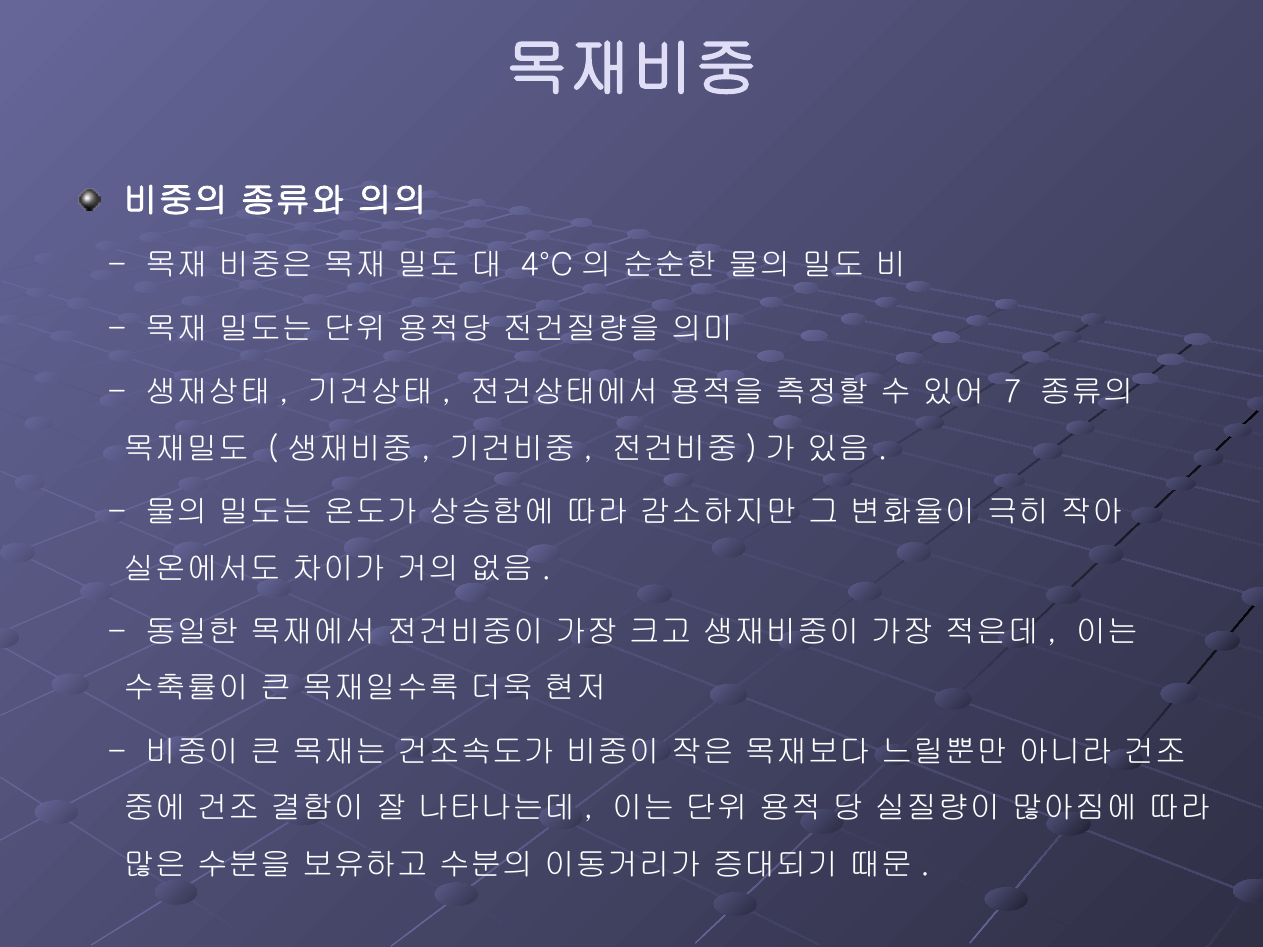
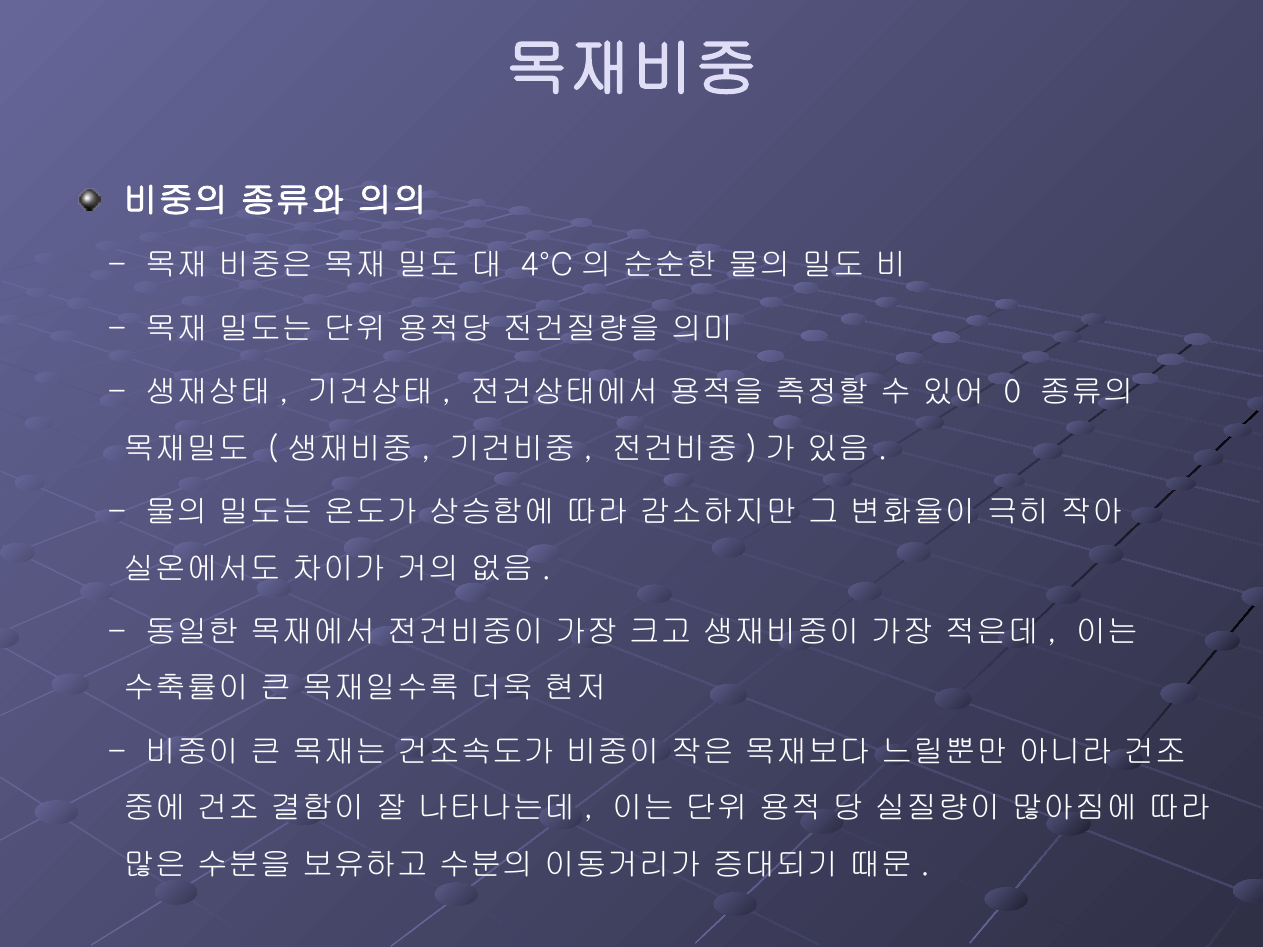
7: 7 -> 0 (1012, 392)
